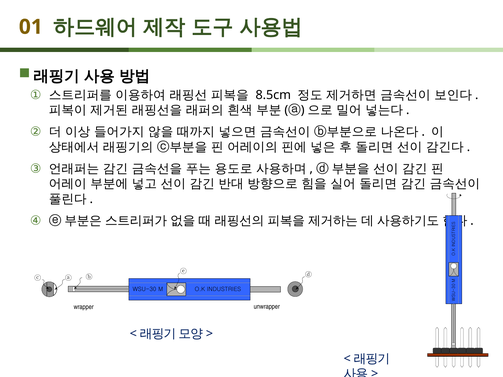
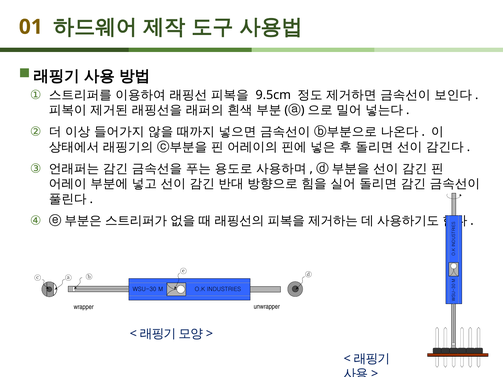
8.5cm: 8.5cm -> 9.5cm (273, 95)
